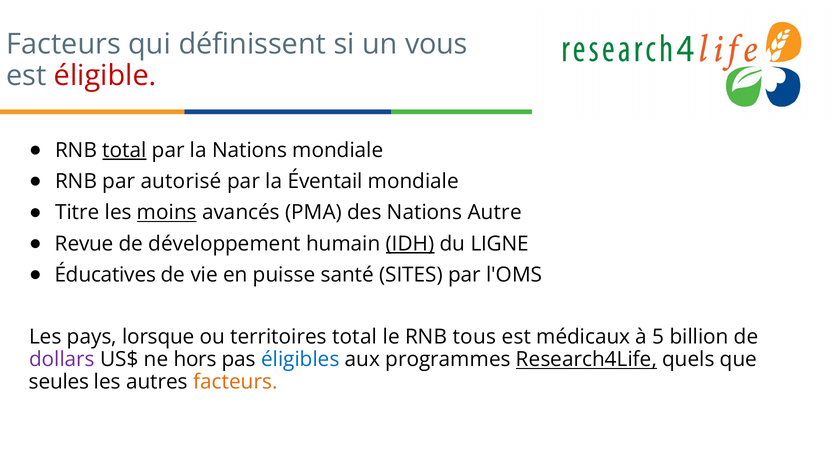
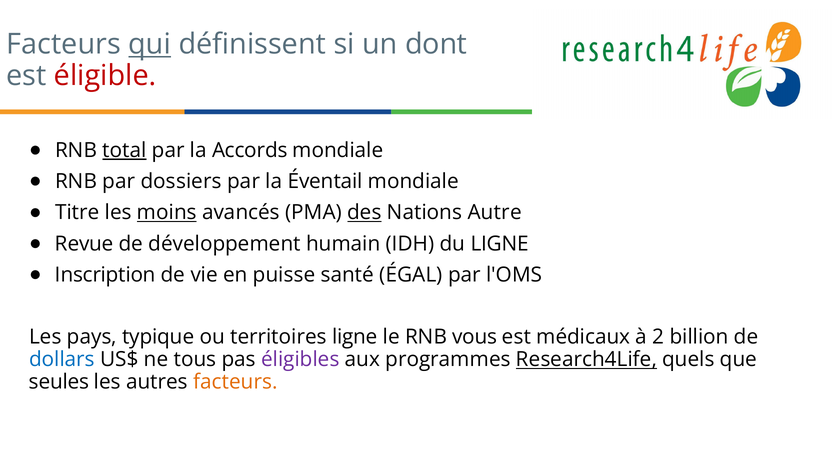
qui underline: none -> present (150, 44)
vous: vous -> dont (436, 44)
la Nations: Nations -> Accords (250, 150)
autorisé: autorisé -> dossiers (181, 181)
des underline: none -> present (364, 213)
IDH underline: present -> none (410, 244)
Éducatives: Éducatives -> Inscription (105, 275)
SITES: SITES -> ÉGAL (411, 275)
lorsque: lorsque -> typique (158, 337)
territoires total: total -> ligne (355, 337)
tous: tous -> vous (475, 337)
5: 5 -> 2 (658, 337)
dollars colour: purple -> blue (62, 360)
hors: hors -> tous (195, 360)
éligibles colour: blue -> purple (300, 360)
